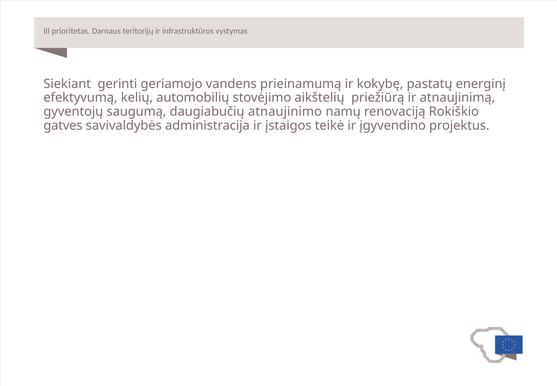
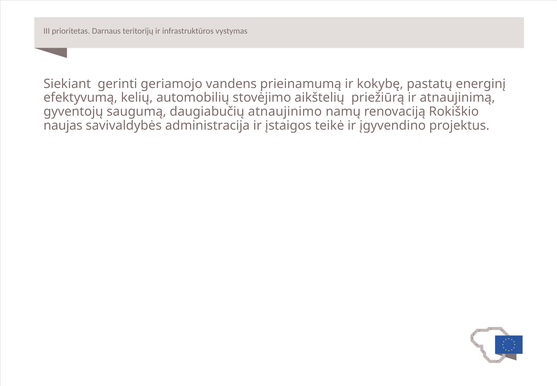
gatves: gatves -> naujas (63, 125)
